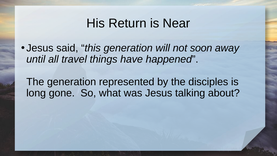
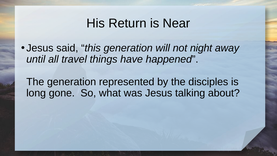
soon: soon -> night (201, 48)
